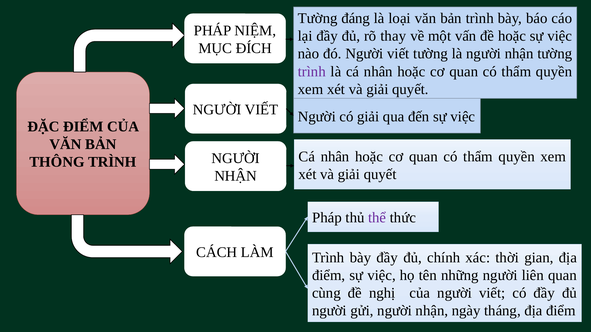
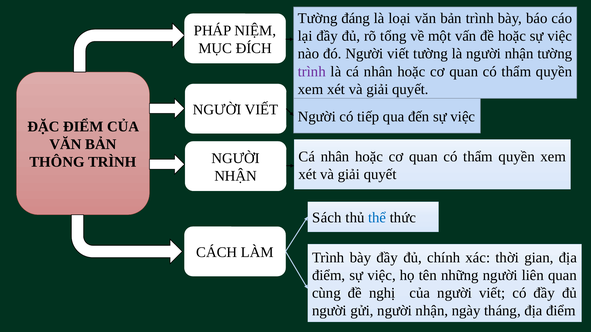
thay: thay -> tổng (393, 36)
có giải: giải -> tiếp (368, 117)
Pháp: Pháp -> Sách (327, 218)
thể colour: purple -> blue (377, 218)
